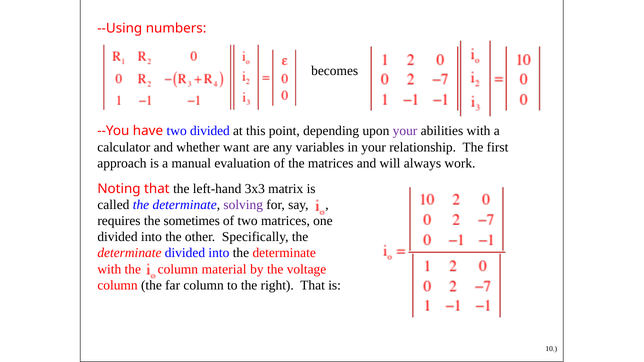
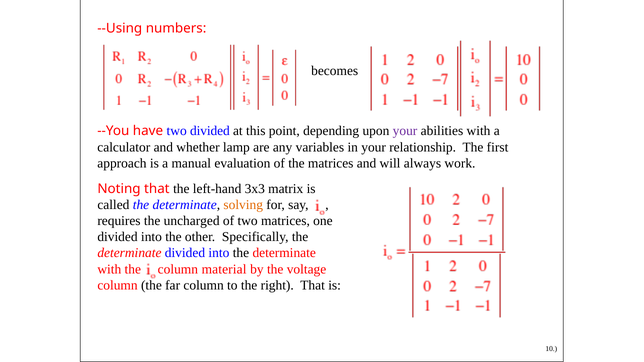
want: want -> lamp (236, 147)
solving colour: purple -> orange (243, 205)
sometimes: sometimes -> uncharged (192, 221)
